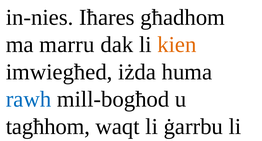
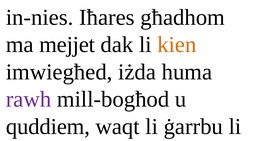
marru: marru -> mejjet (67, 45)
rawh colour: blue -> purple (29, 99)
tagħhom: tagħhom -> quddiem (48, 127)
